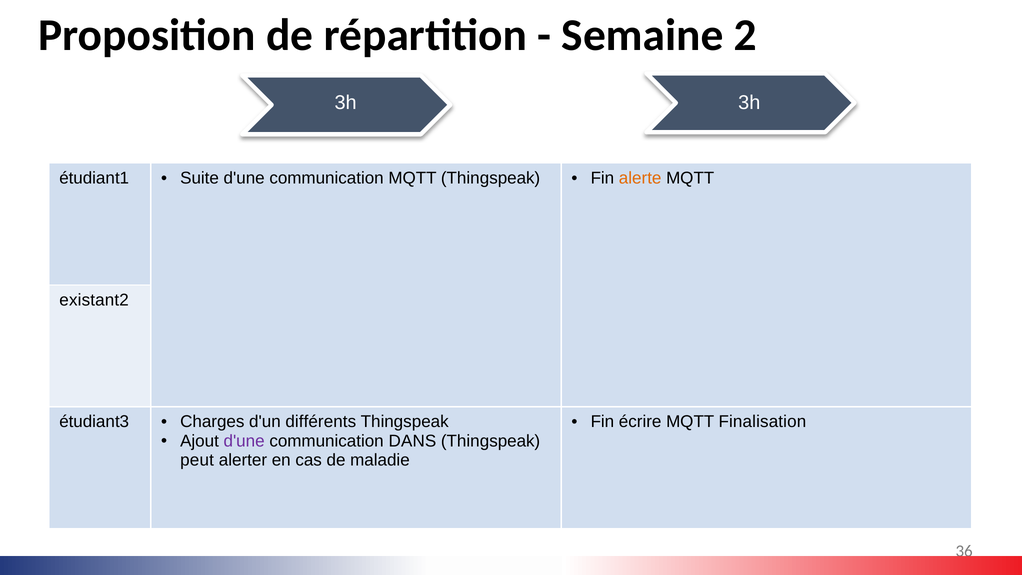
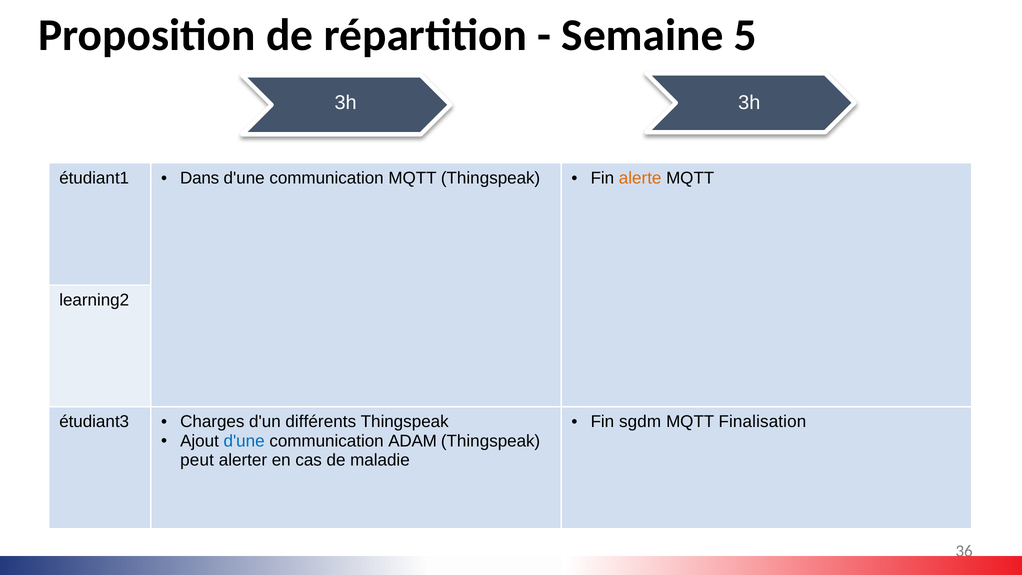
2: 2 -> 5 (745, 35)
Suite: Suite -> Dans (200, 178)
existant2: existant2 -> learning2 (94, 300)
écrire: écrire -> sgdm (640, 422)
d'une colour: purple -> blue (244, 441)
DANS: DANS -> ADAM (413, 441)
